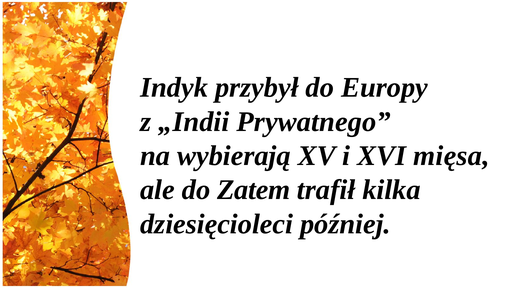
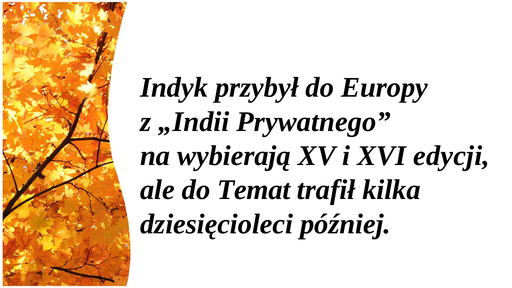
mięsa: mięsa -> edycji (451, 156)
Zatem: Zatem -> Temat (254, 190)
